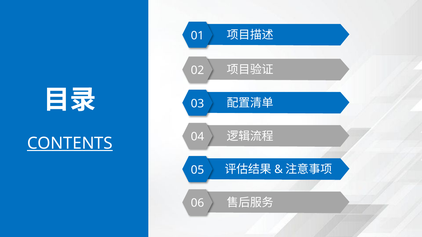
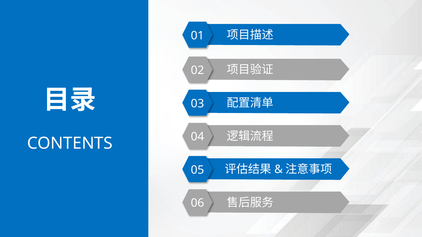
CONTENTS underline: present -> none (70, 144)
